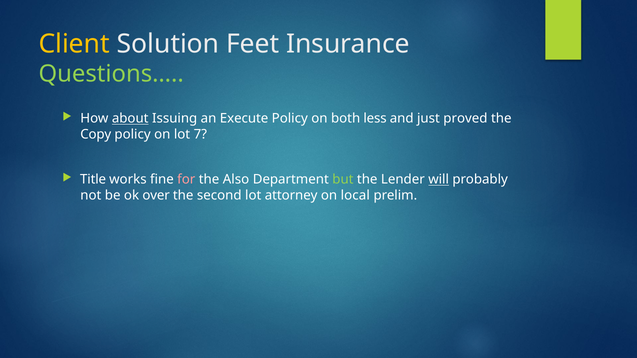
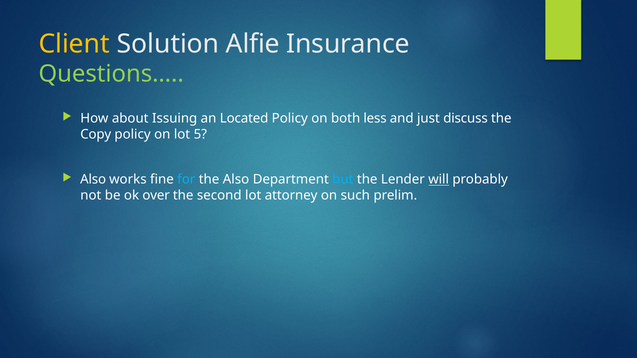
Feet: Feet -> Alfie (253, 44)
about underline: present -> none (130, 119)
Execute: Execute -> Located (244, 119)
proved: proved -> discuss (466, 119)
7: 7 -> 5 (200, 134)
Title: Title -> Also (93, 180)
for colour: pink -> light blue (186, 180)
but colour: light green -> light blue (343, 180)
local: local -> such (355, 196)
